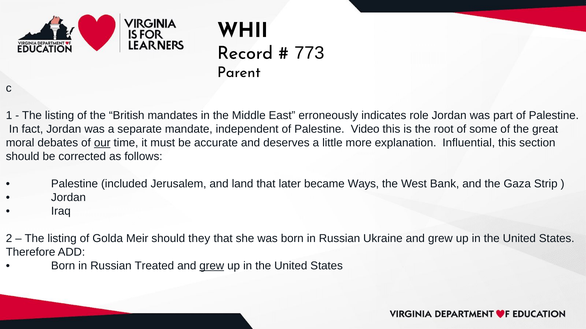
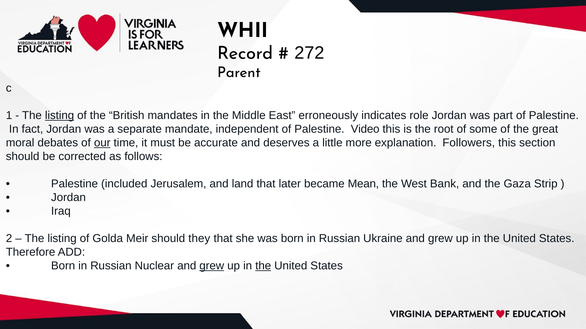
773: 773 -> 272 (309, 53)
listing underline: none -> present (60, 116)
Influential: Influential -> Followers (469, 143)
Ways: Ways -> Mean (363, 184)
Treated: Treated -> Nuclear (154, 266)
the underline: none -> present (263, 266)
